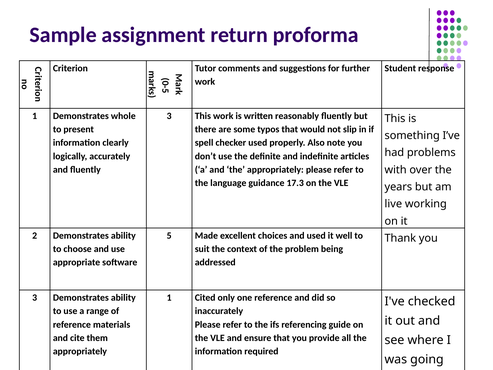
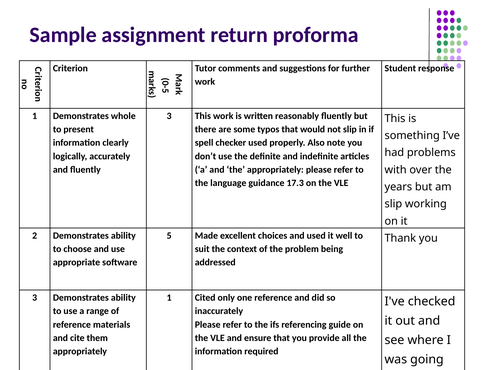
live: live -> slip (393, 204)
